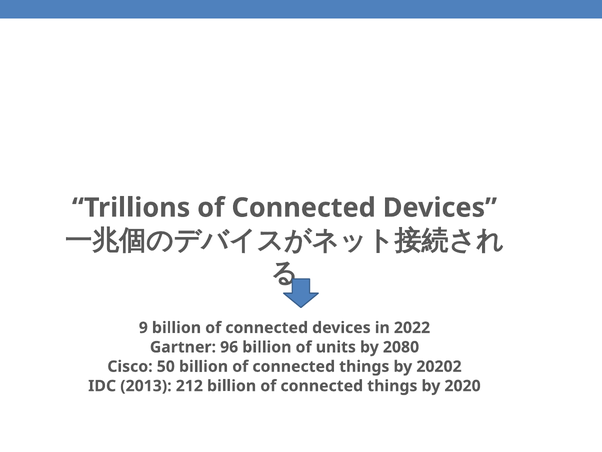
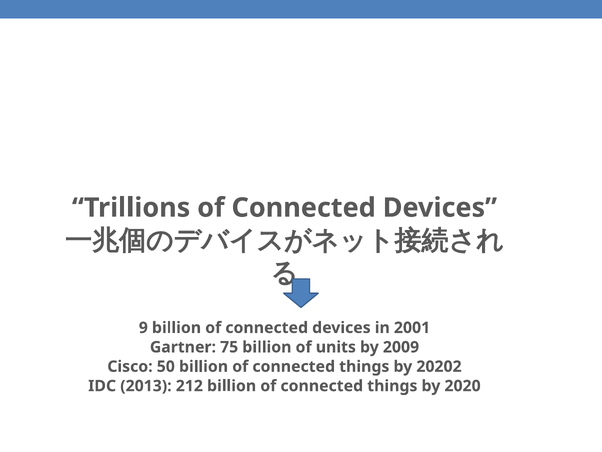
2022: 2022 -> 2001 (412, 327)
96: 96 -> 75 (229, 347)
2080: 2080 -> 2009 (401, 347)
